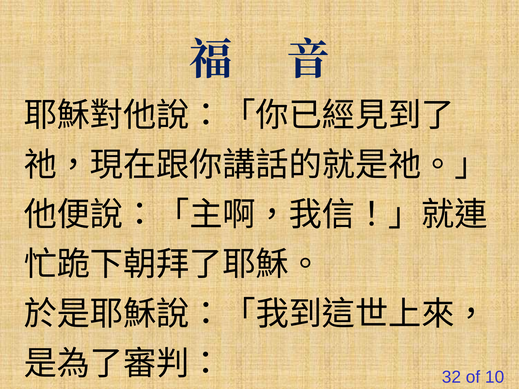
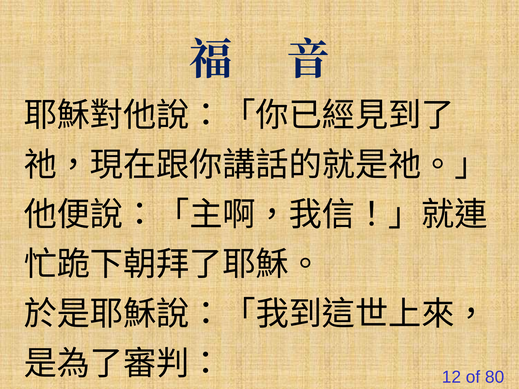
32: 32 -> 12 (451, 377)
10: 10 -> 80 (495, 377)
